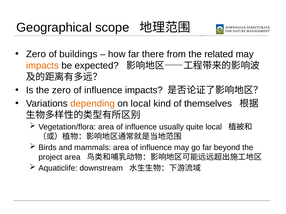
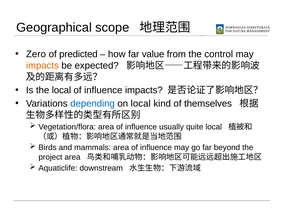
buildings: buildings -> predicted (78, 54)
there: there -> value (153, 54)
related: related -> control (219, 54)
the zero: zero -> local (61, 90)
depending colour: orange -> blue (93, 104)
